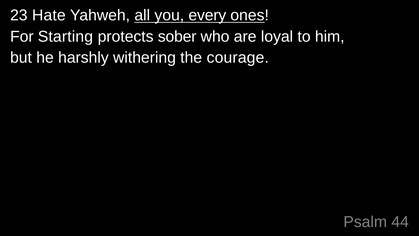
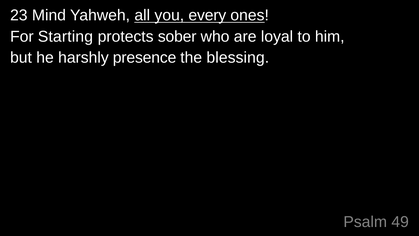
Hate: Hate -> Mind (49, 15)
withering: withering -> presence (145, 58)
courage: courage -> blessing (238, 58)
44: 44 -> 49 (400, 222)
